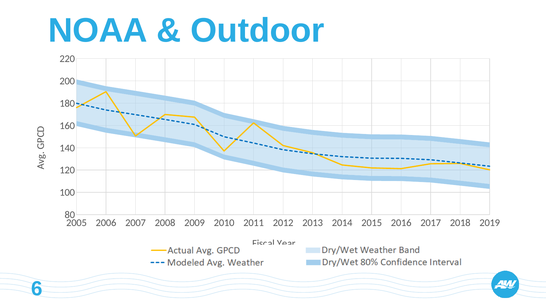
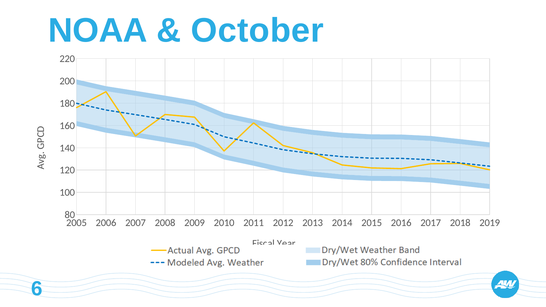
Outdoor: Outdoor -> October (257, 31)
